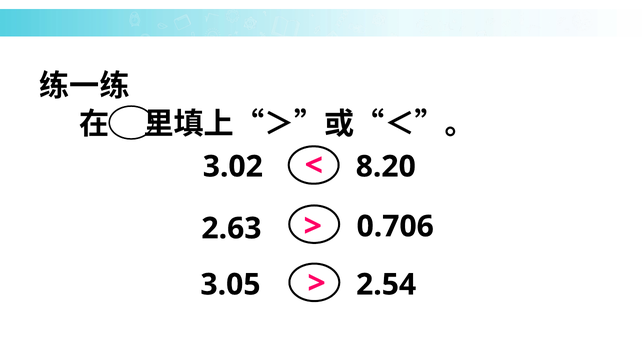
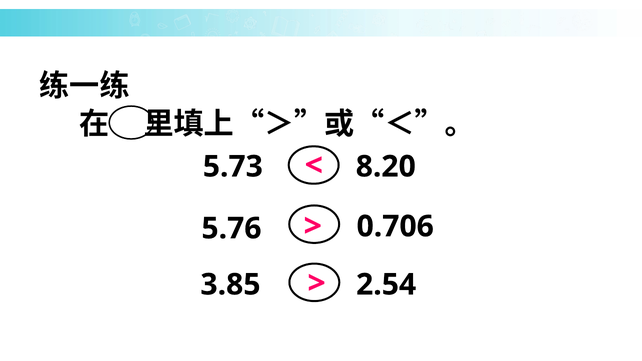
3.02: 3.02 -> 5.73 (233, 167)
2.63: 2.63 -> 5.76 (231, 229)
3.05: 3.05 -> 3.85 (230, 285)
